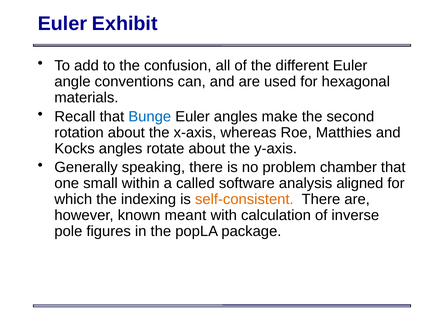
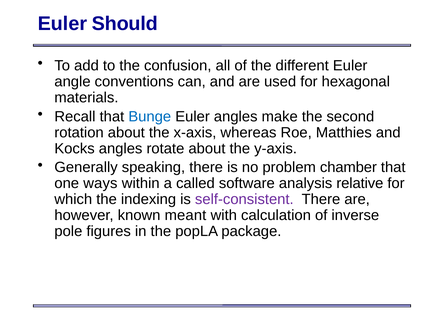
Exhibit: Exhibit -> Should (125, 24)
small: small -> ways (100, 183)
aligned: aligned -> relative (360, 183)
self-consistent colour: orange -> purple (244, 199)
